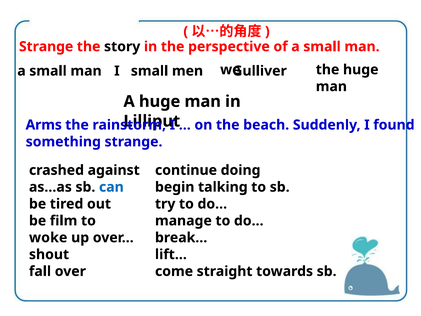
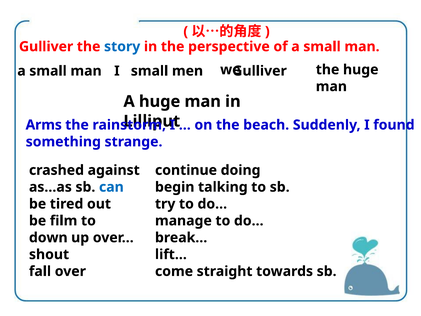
Strange: Strange -> Gulliver (46, 47)
story colour: black -> blue (122, 47)
woke: woke -> down (48, 237)
